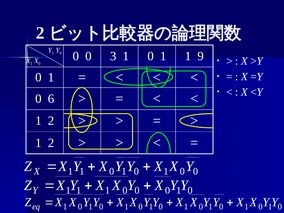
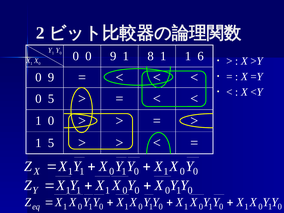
0 0 3: 3 -> 9 (113, 56)
0: 0 -> 8 (151, 56)
9: 9 -> 6 (201, 56)
1: 1 -> 9 (51, 77)
0 6: 6 -> 5 (51, 99)
2: 2 -> 0 (51, 121)
2: 2 -> 5 (51, 143)
